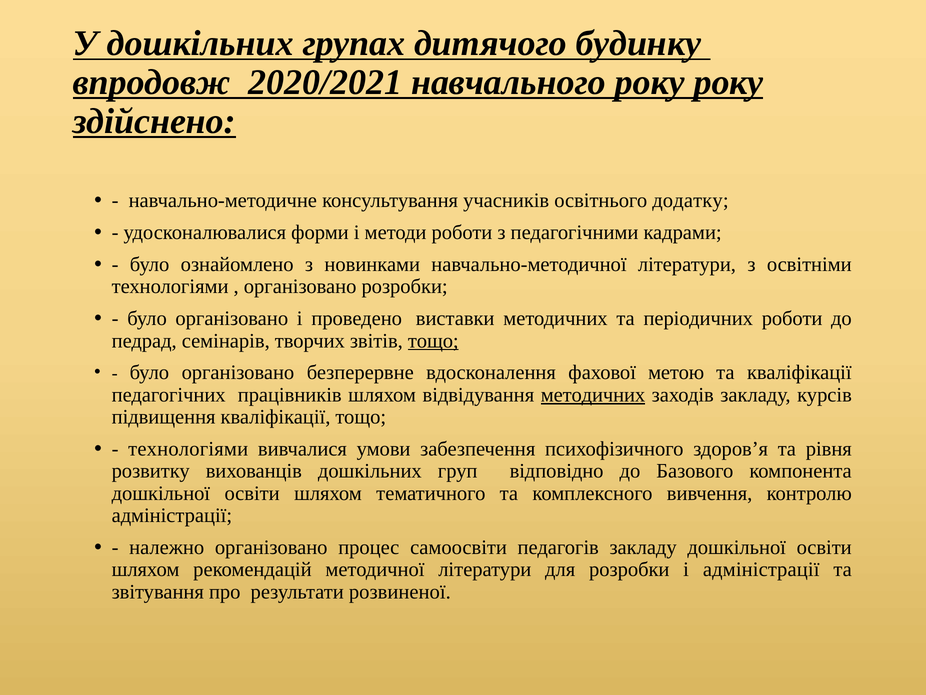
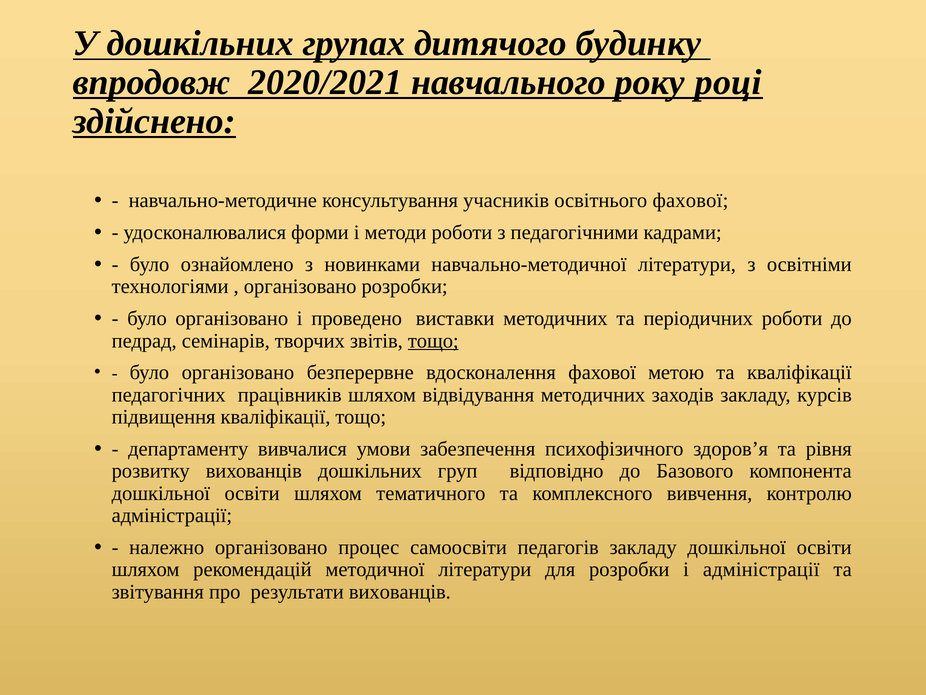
року року: року -> році (728, 82)
освітнього додатку: додатку -> фахової (690, 200)
методичних underline: present -> none (593, 395)
технологіями: технологіями -> департаменту (188, 449)
результати розвиненої: розвиненої -> вихованців (400, 591)
